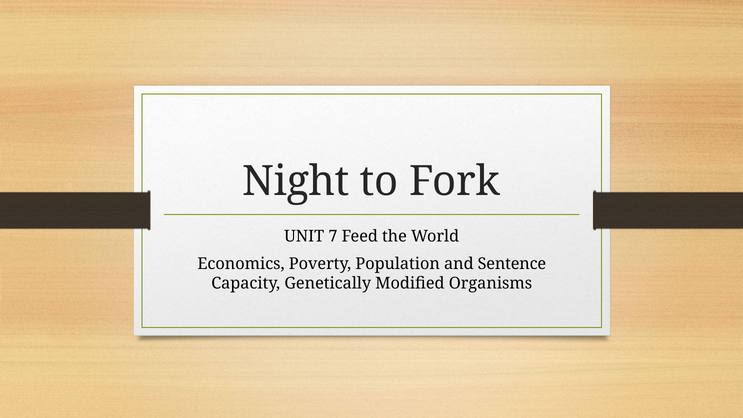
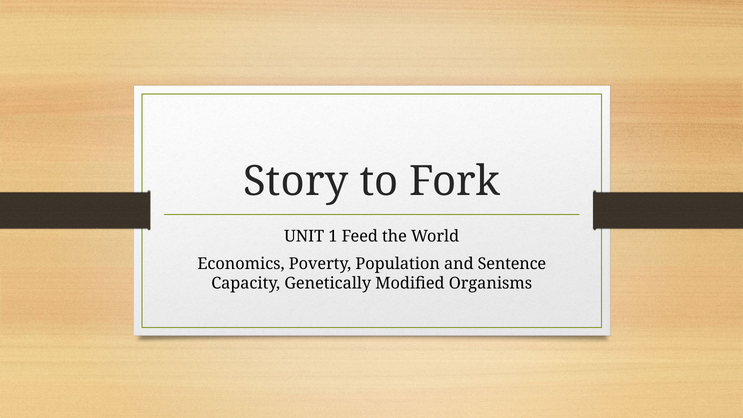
Night: Night -> Story (296, 181)
7: 7 -> 1 (333, 237)
